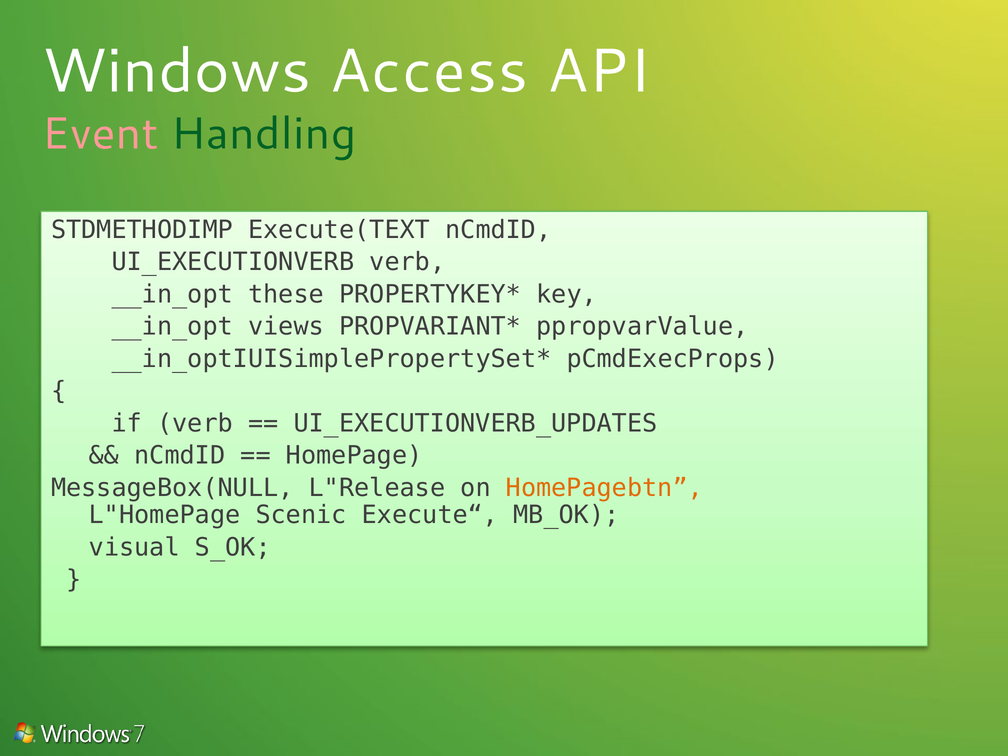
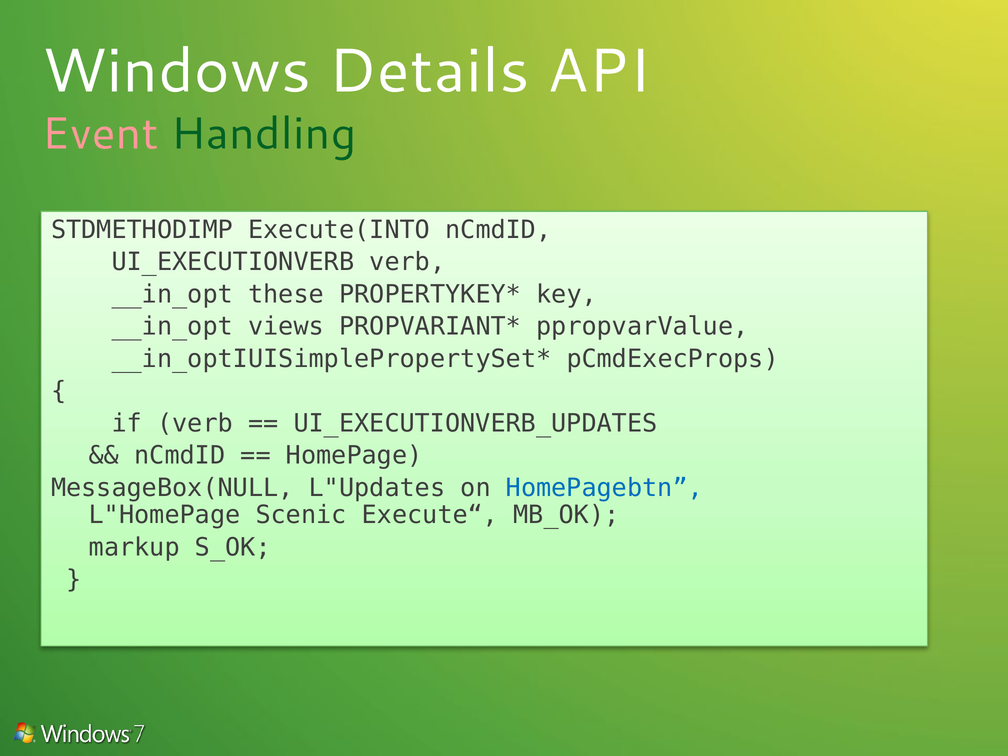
Access: Access -> Details (429, 72)
Execute(TEXT: Execute(TEXT -> Execute(INTO (339, 230)
L"Release: L"Release -> L"Updates (377, 488)
HomePagebtn colour: orange -> blue (604, 488)
visual: visual -> markup (134, 547)
